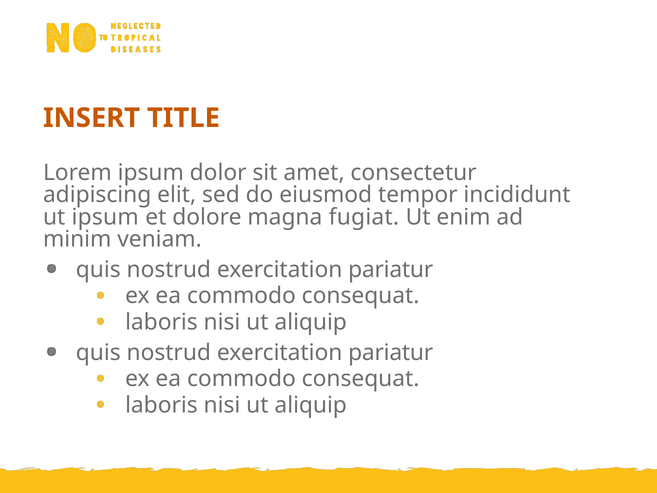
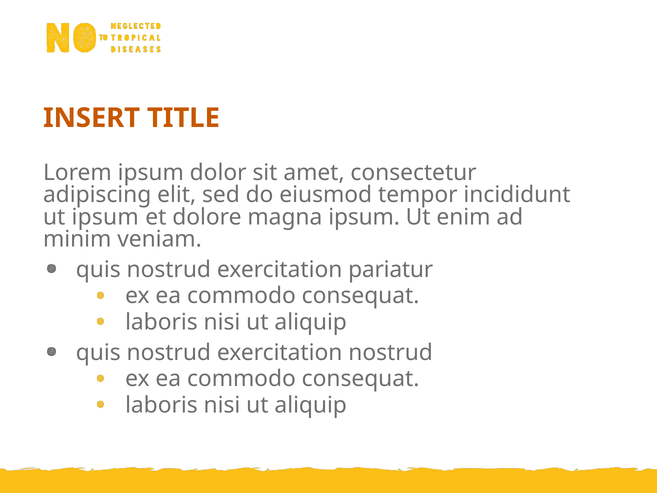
magna fugiat: fugiat -> ipsum (364, 217)
pariatur: pariatur -> nostrud (391, 352)
